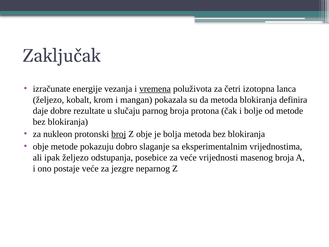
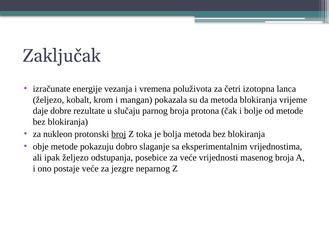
vremena underline: present -> none (155, 89)
definira: definira -> vrijeme (293, 100)
Z obje: obje -> toka (144, 134)
